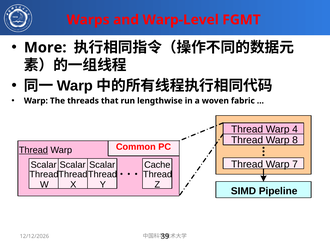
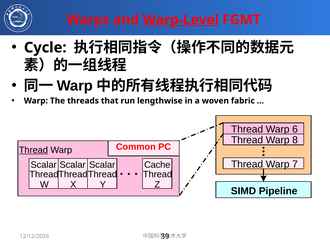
Warp-Level underline: none -> present (181, 20)
More: More -> Cycle (45, 47)
4: 4 -> 6 (295, 129)
